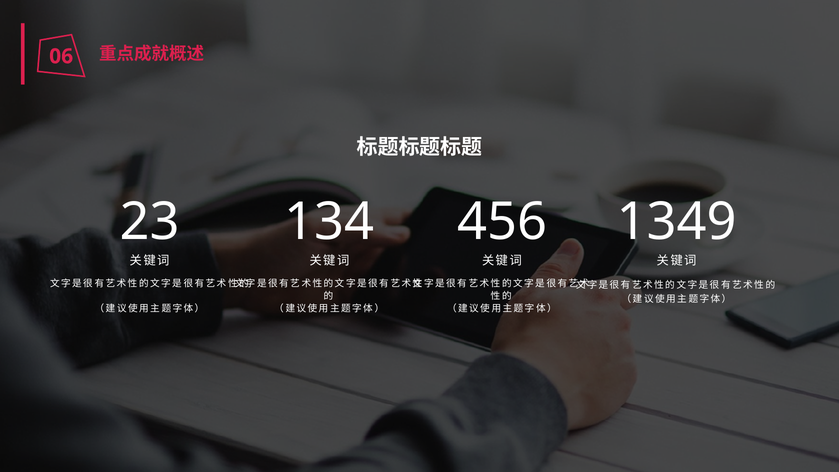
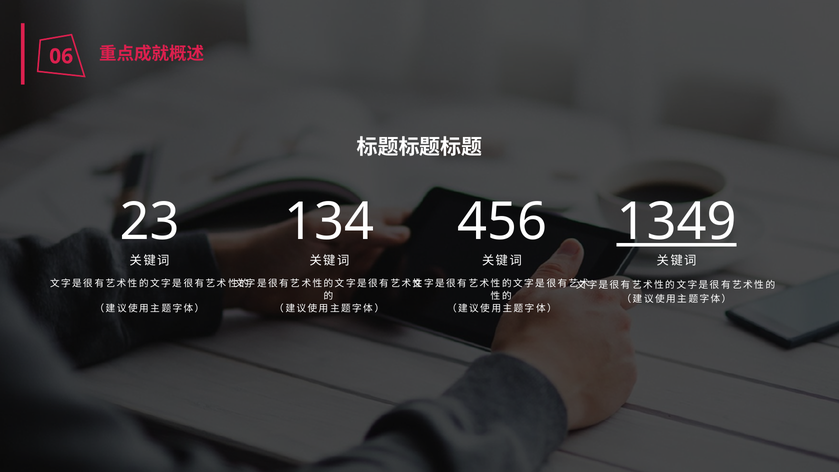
1349 underline: none -> present (677, 222)
